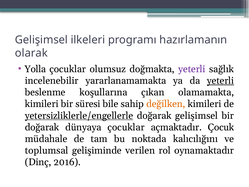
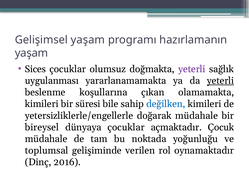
Gelişimsel ilkeleri: ilkeleri -> yaşam (88, 40)
olarak: olarak -> yaşam (31, 53)
Yolla: Yolla -> Sices (35, 69)
incelenebilir: incelenebilir -> uygulanması (52, 81)
değilken colour: orange -> blue (166, 104)
yetersizliklerle/engellerle underline: present -> none (79, 115)
doğarak gelişimsel: gelişimsel -> müdahale (197, 115)
doğarak: doğarak -> bireysel (42, 127)
kalıcılığını: kalıcılığını -> yoğunluğu (195, 139)
